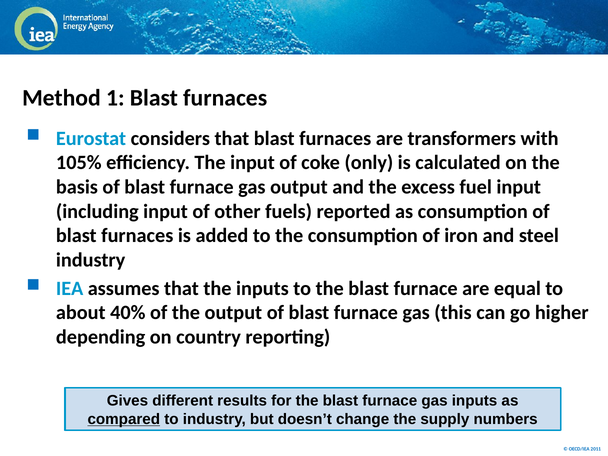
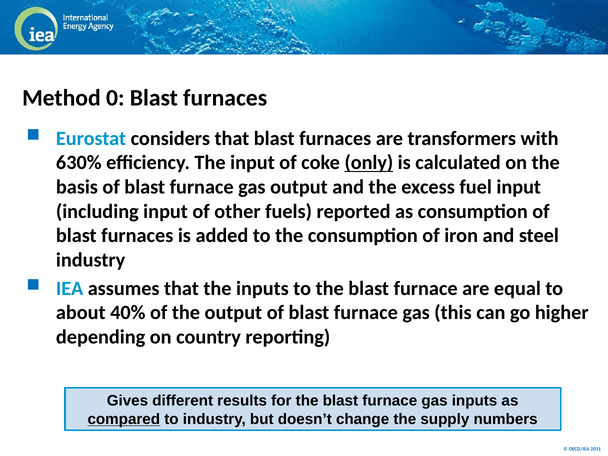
1: 1 -> 0 (115, 98)
105%: 105% -> 630% (79, 163)
only underline: none -> present (369, 163)
